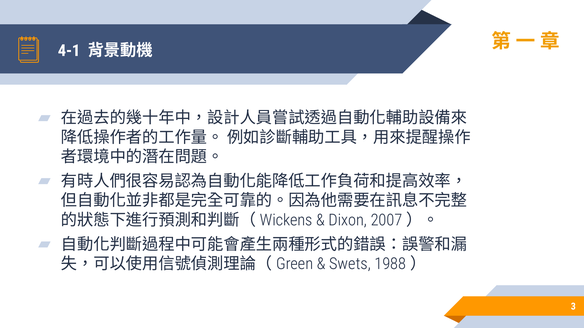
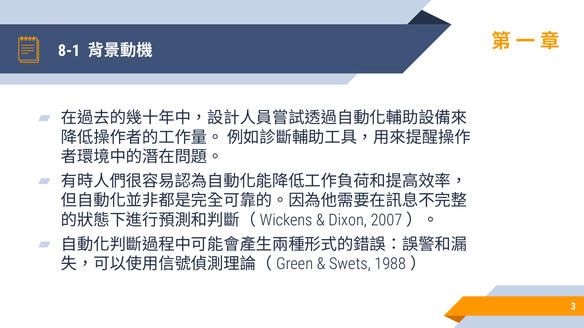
4-1: 4-1 -> 8-1 (69, 51)
